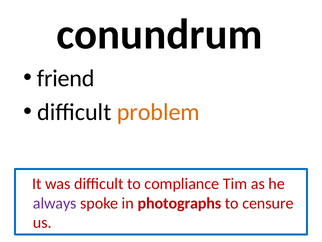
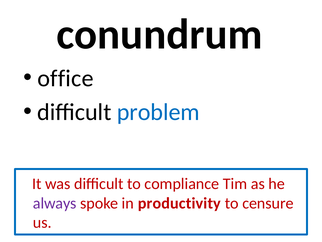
friend: friend -> office (65, 78)
problem colour: orange -> blue (158, 112)
photographs: photographs -> productivity (179, 203)
